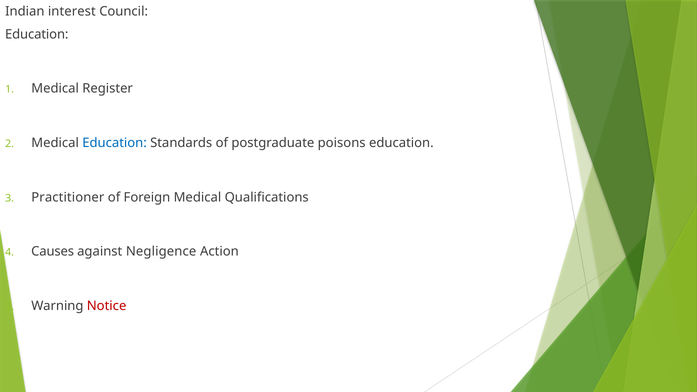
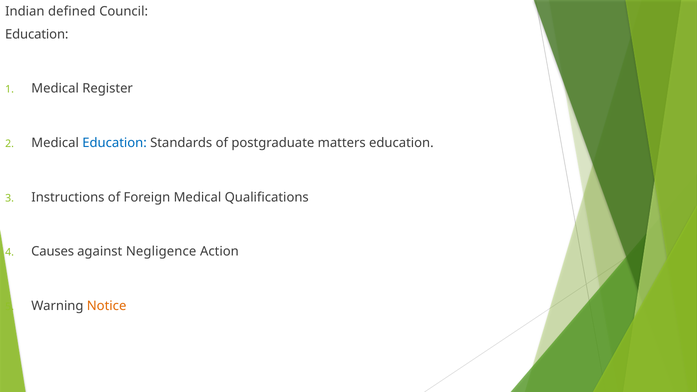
interest: interest -> defined (72, 11)
poisons: poisons -> matters (342, 143)
Practitioner: Practitioner -> Instructions (68, 197)
Notice colour: red -> orange (107, 306)
